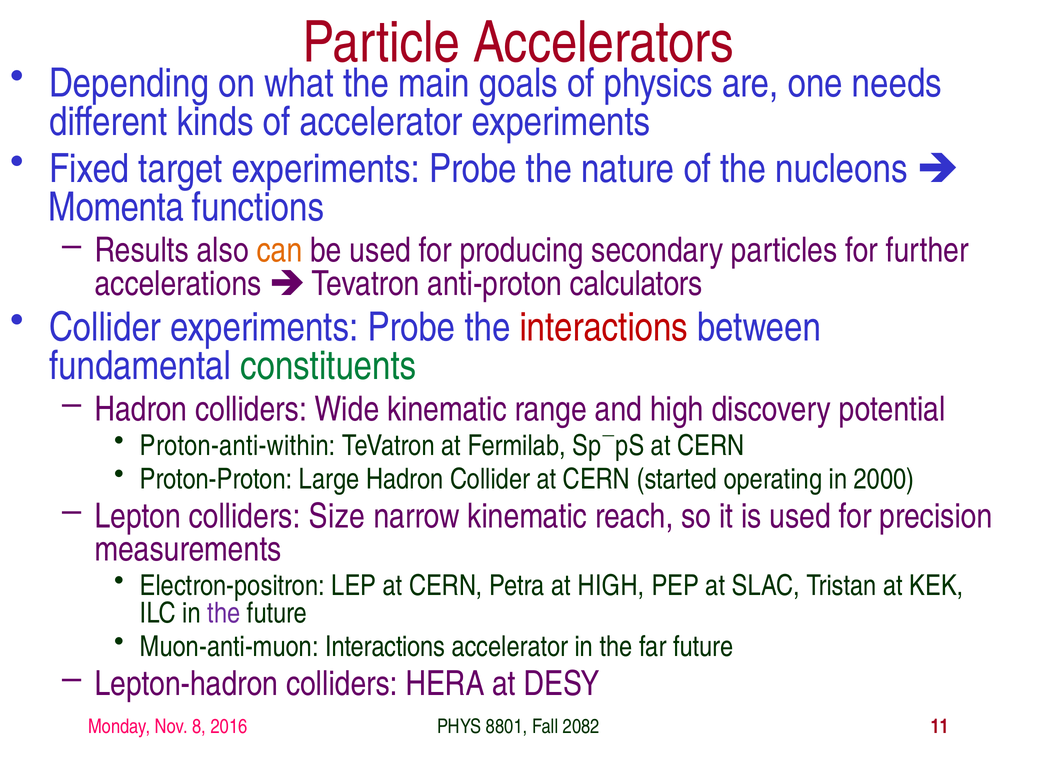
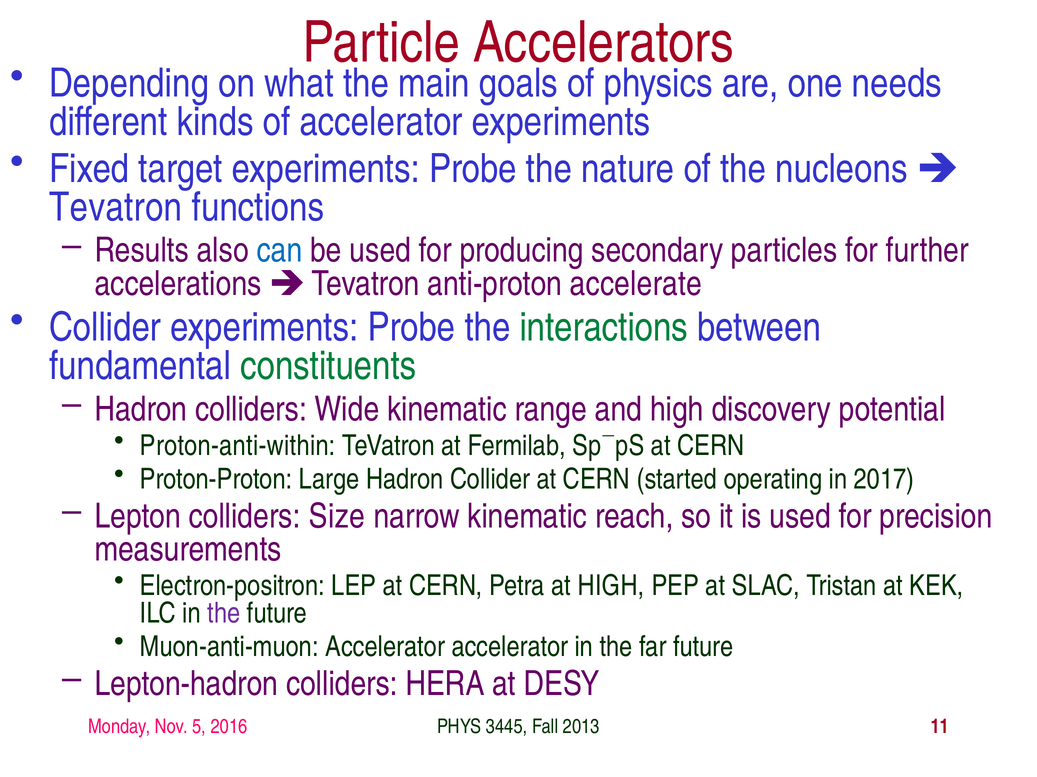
Momenta: Momenta -> Tevatron (116, 208)
can colour: orange -> blue (279, 251)
calculators: calculators -> accelerate (636, 284)
interactions colour: red -> green (604, 328)
2000: 2000 -> 2017 (884, 480)
Muon-anti-muon Interactions: Interactions -> Accelerator (385, 647)
8: 8 -> 5 (199, 727)
8801: 8801 -> 3445 (507, 727)
2082: 2082 -> 2013 (581, 727)
